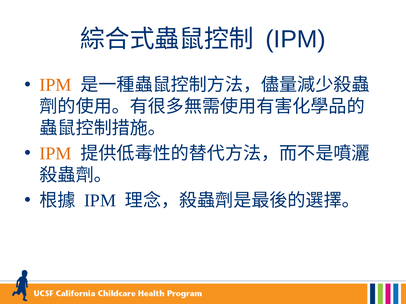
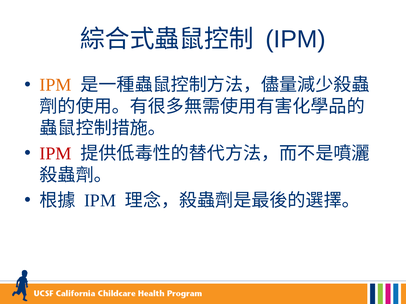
IPM colour: orange -> red (56, 154)
